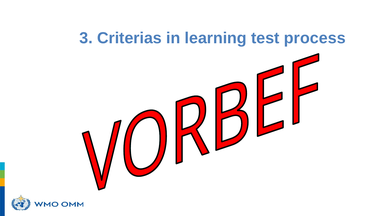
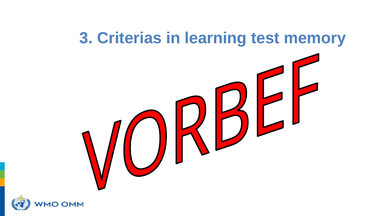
process: process -> memory (315, 38)
